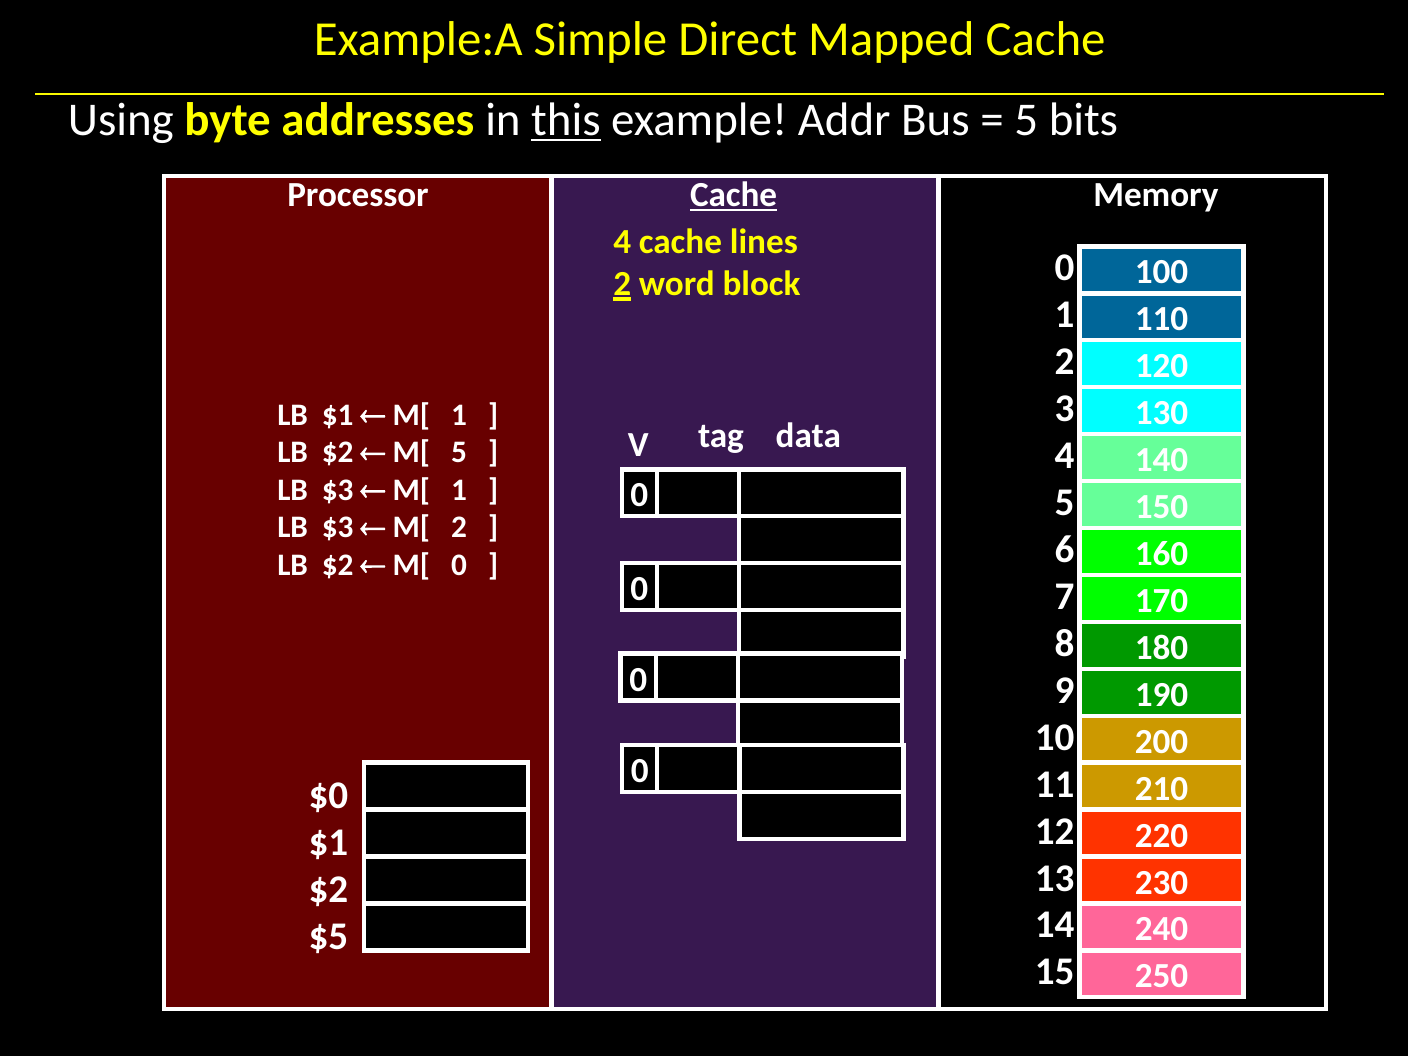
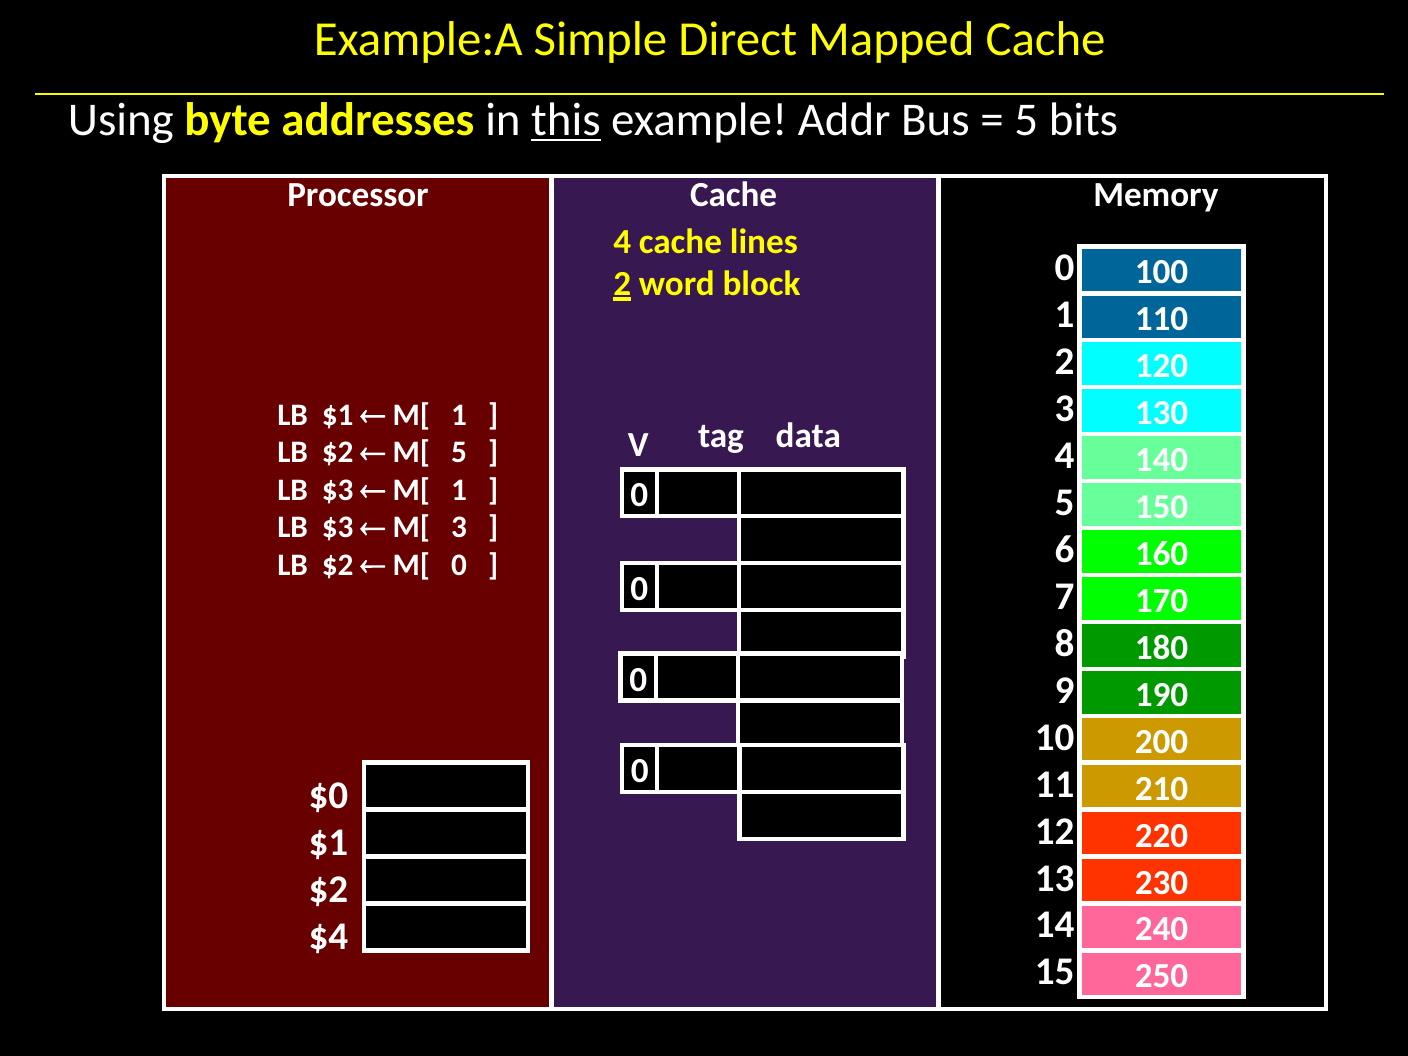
Cache underline: present -> none (734, 195)
M[ 2: 2 -> 3 (459, 528)
$5: $5 -> $4 (328, 937)
